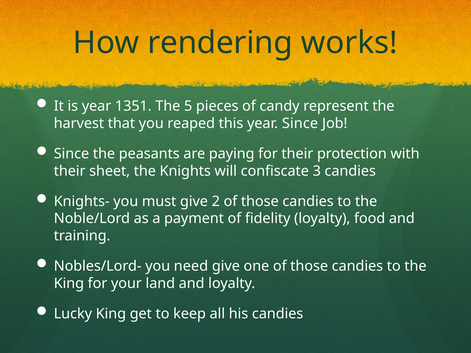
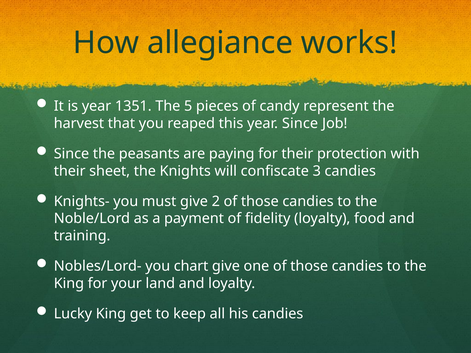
rendering: rendering -> allegiance (220, 43)
need: need -> chart (191, 266)
